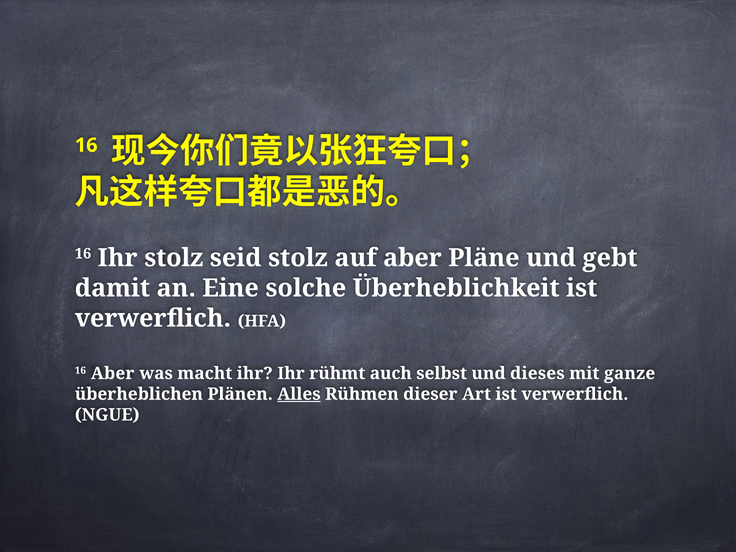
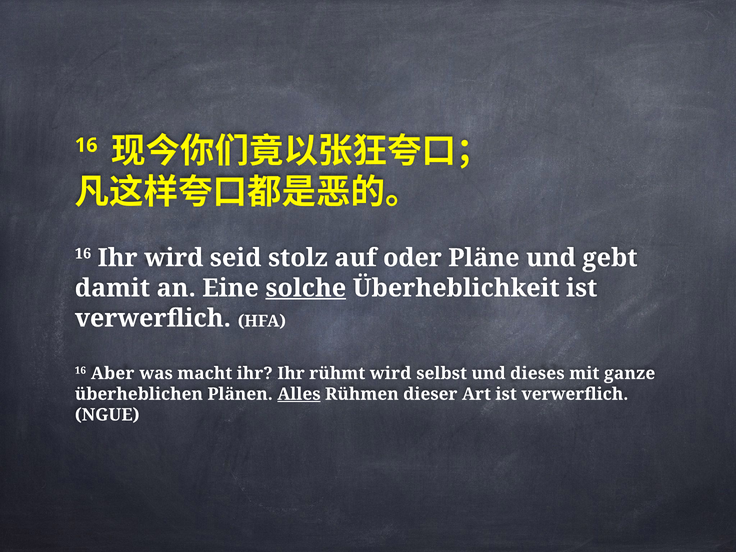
Ihr stolz: stolz -> wird (174, 258)
auf aber: aber -> oder (412, 258)
solche underline: none -> present (306, 288)
rühmt auch: auch -> wird (391, 373)
